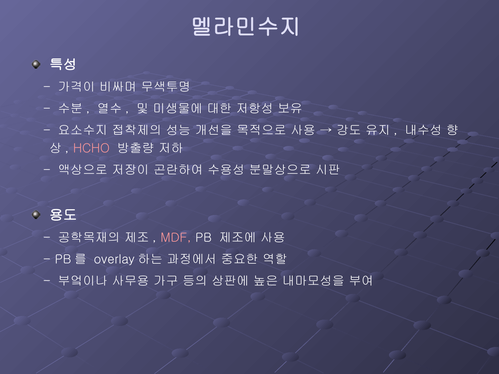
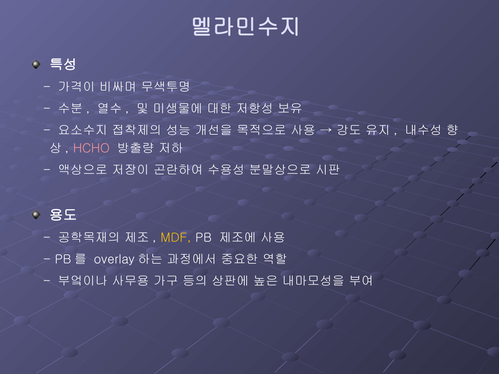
MDF colour: pink -> yellow (176, 238)
